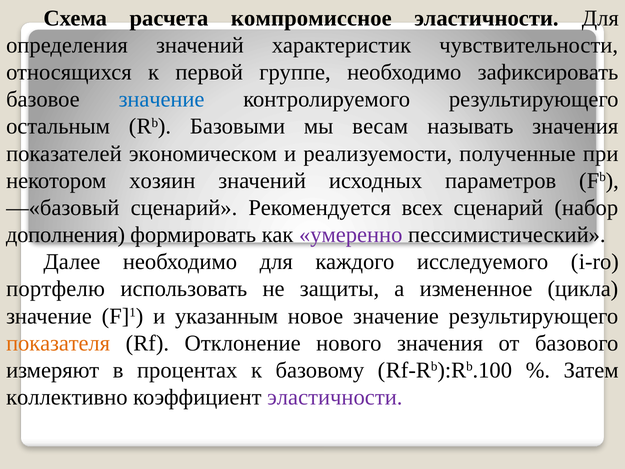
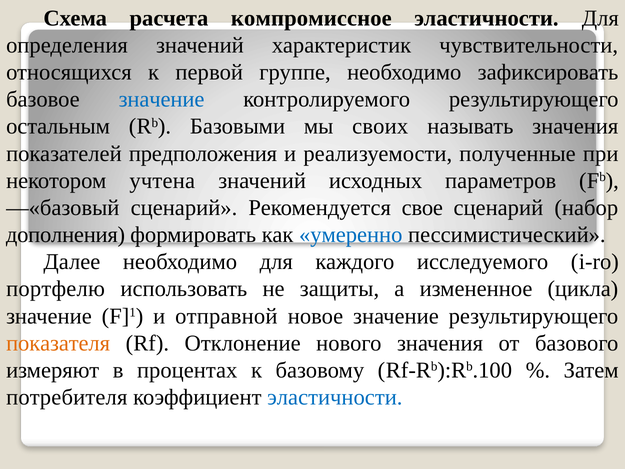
весам: весам -> своих (380, 126)
экономическом: экономическом -> предположения (203, 154)
хозяин: хозяин -> учтена (162, 181)
всех: всех -> свое (422, 208)
умеренно colour: purple -> blue (351, 235)
указанным: указанным -> отправной (226, 316)
коллективно: коллективно -> потребителя (67, 397)
эластичности colour: purple -> blue (335, 397)
